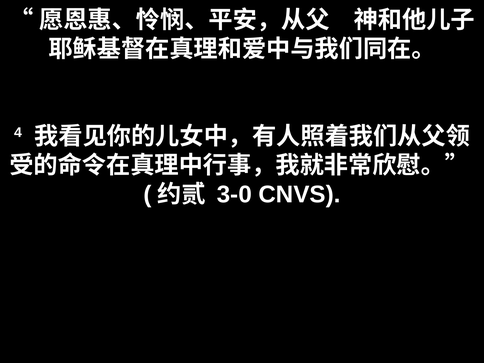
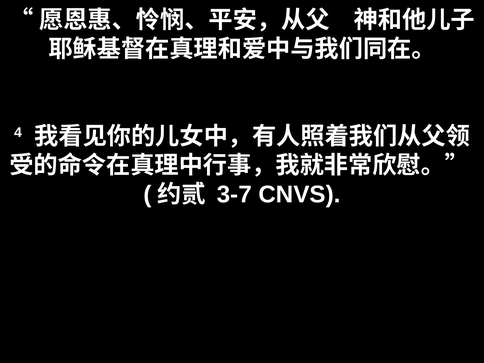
3-0: 3-0 -> 3-7 (234, 194)
